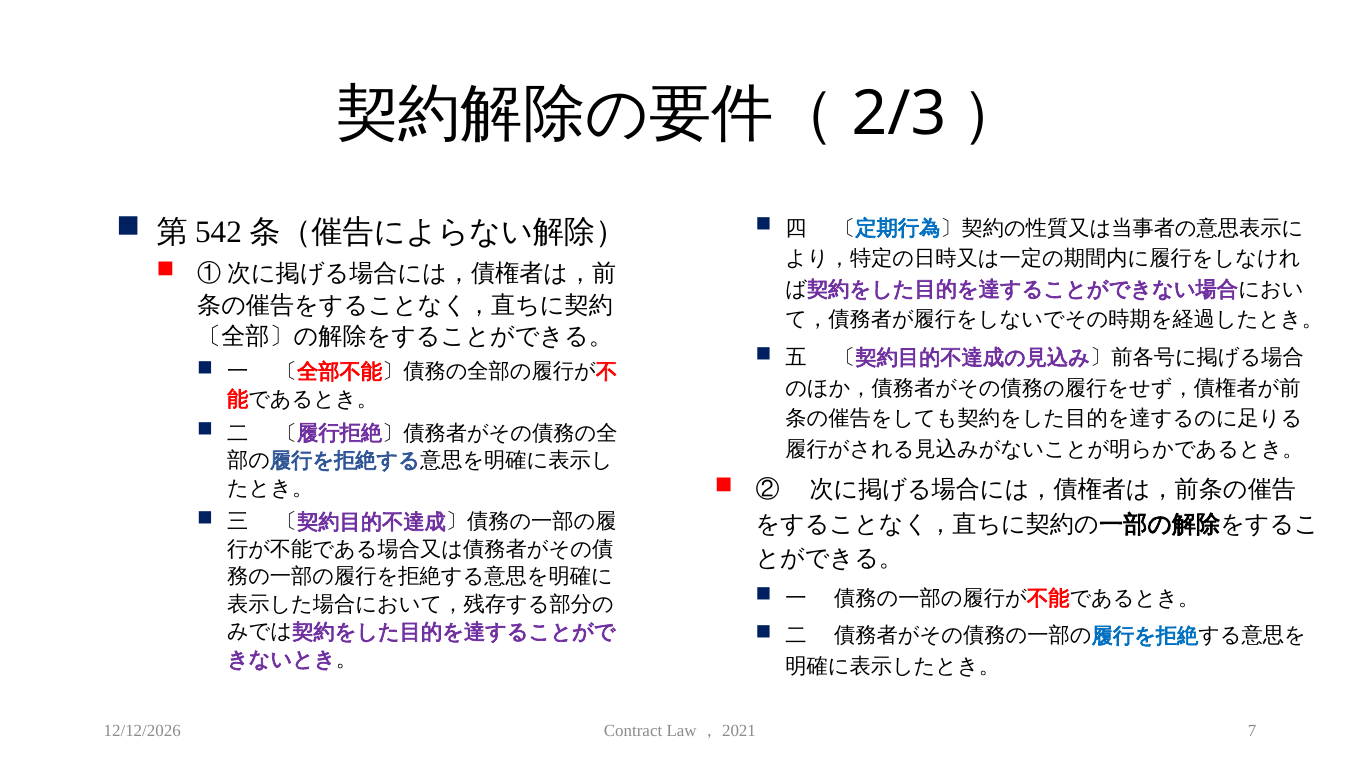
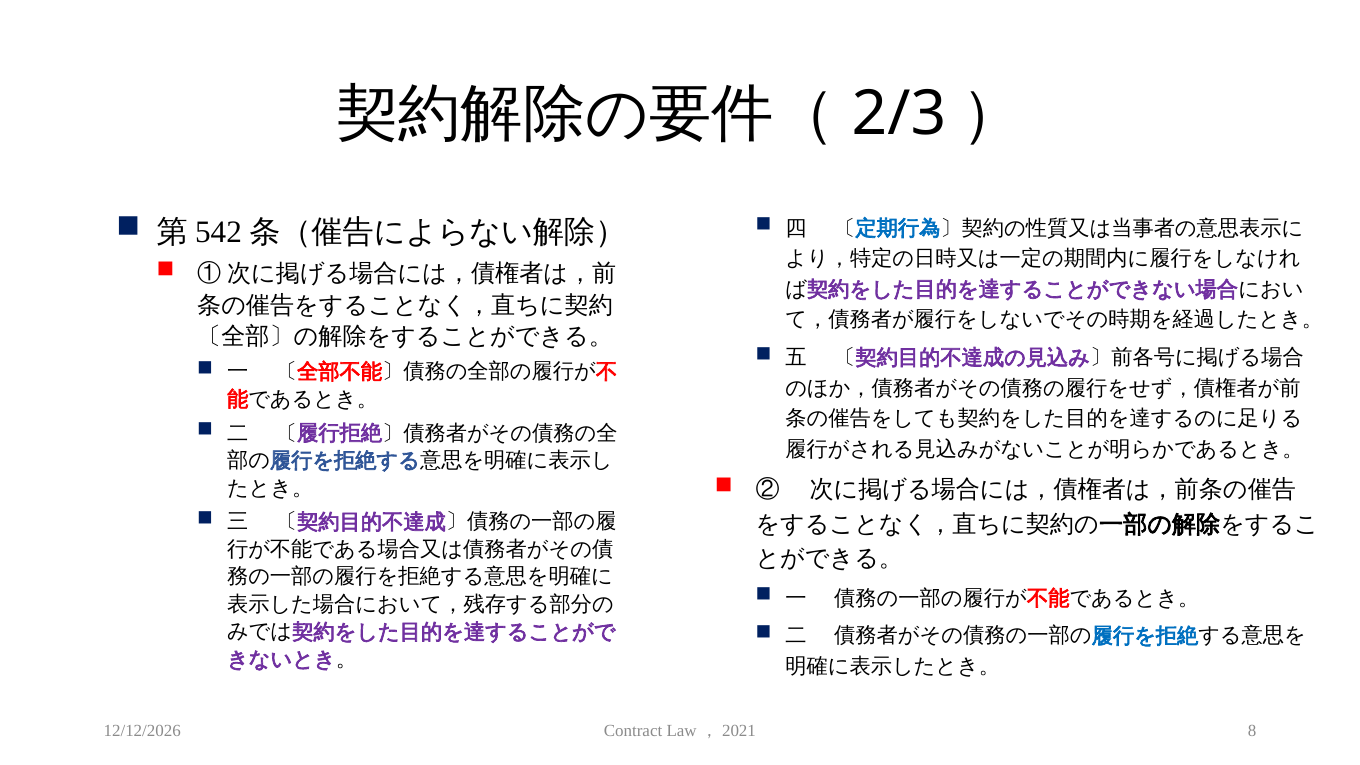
7: 7 -> 8 (1252, 731)
